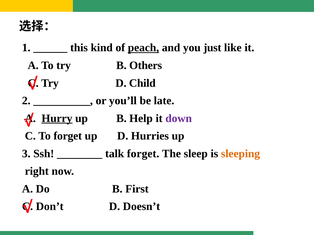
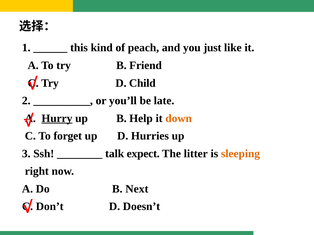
peach underline: present -> none (143, 48)
Others: Others -> Friend (146, 66)
down colour: purple -> orange (179, 119)
talk forget: forget -> expect (143, 154)
sleep: sleep -> litter (196, 154)
First: First -> Next (137, 189)
